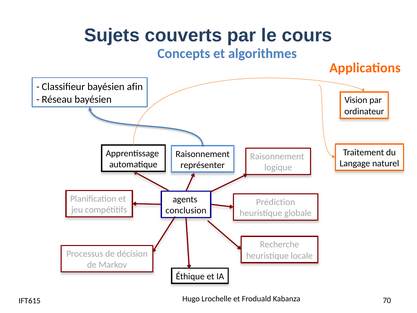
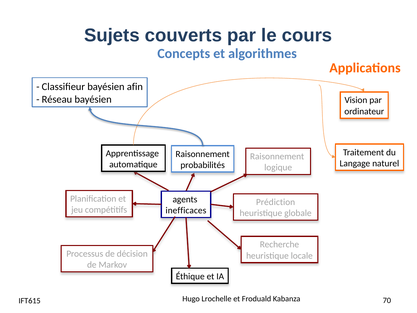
représenter: représenter -> probabilités (203, 165)
conclusion: conclusion -> inefficaces (186, 210)
